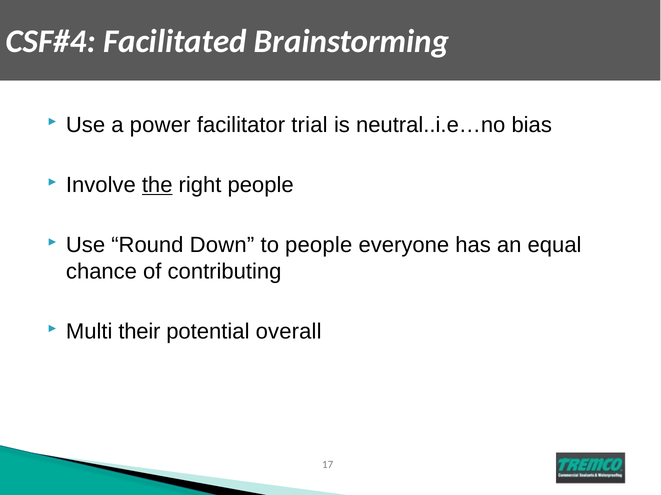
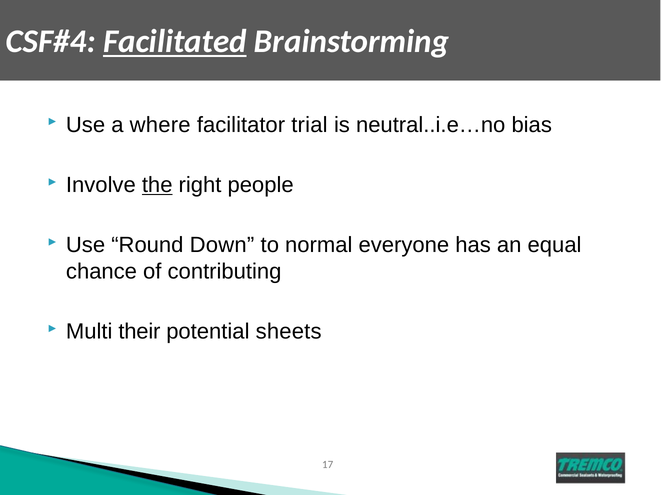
Facilitated underline: none -> present (175, 42)
power: power -> where (160, 125)
to people: people -> normal (319, 246)
overall: overall -> sheets (289, 332)
